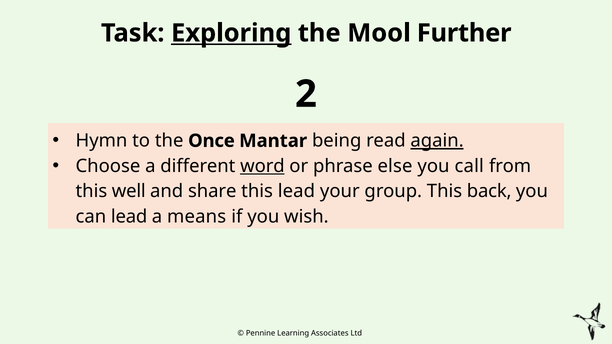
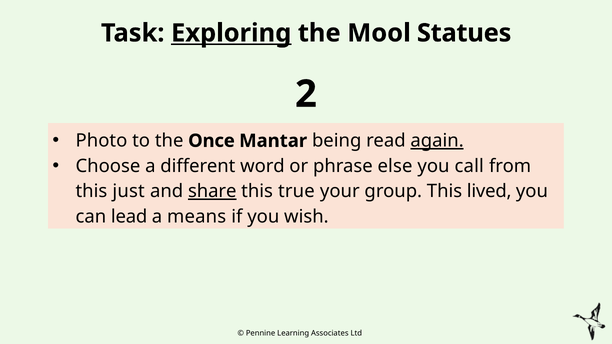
Further: Further -> Statues (464, 33)
Hymn: Hymn -> Photo (101, 141)
word underline: present -> none (262, 166)
well: well -> just (129, 191)
share underline: none -> present (212, 191)
this lead: lead -> true (296, 191)
back: back -> lived (489, 191)
